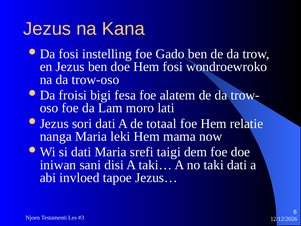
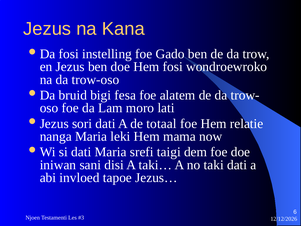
froisi: froisi -> bruid (73, 95)
